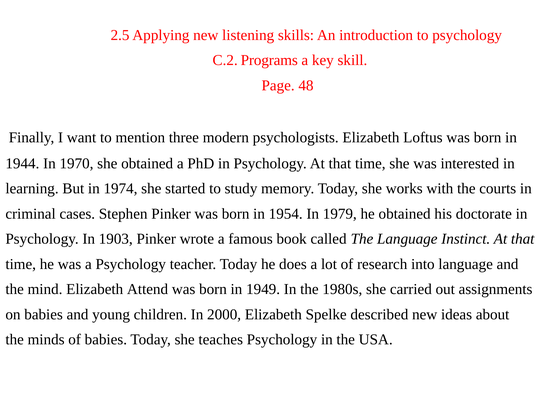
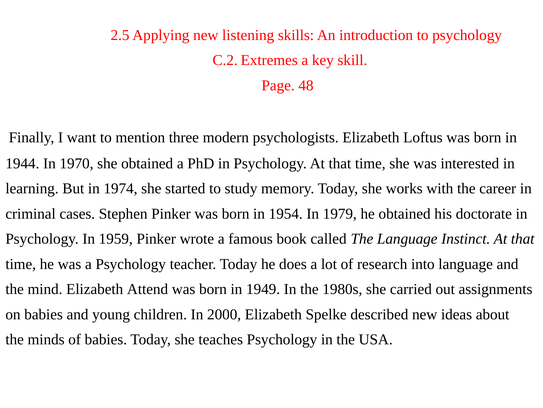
Programs: Programs -> Extremes (269, 60)
courts: courts -> career (498, 188)
1903: 1903 -> 1959 (116, 239)
